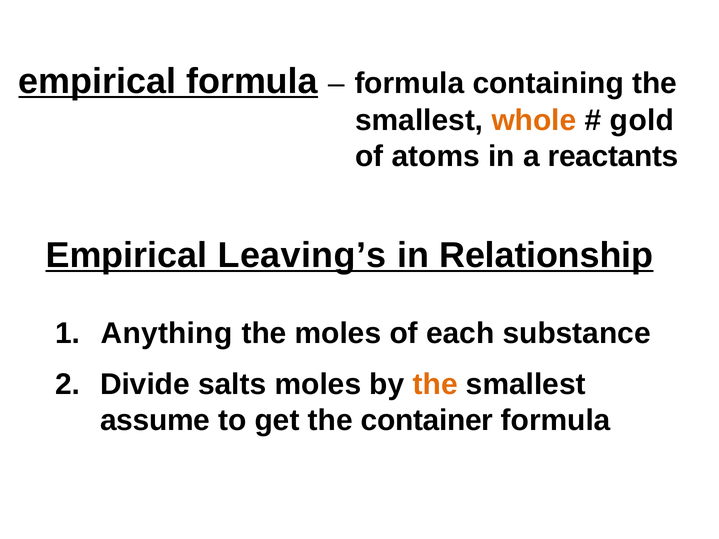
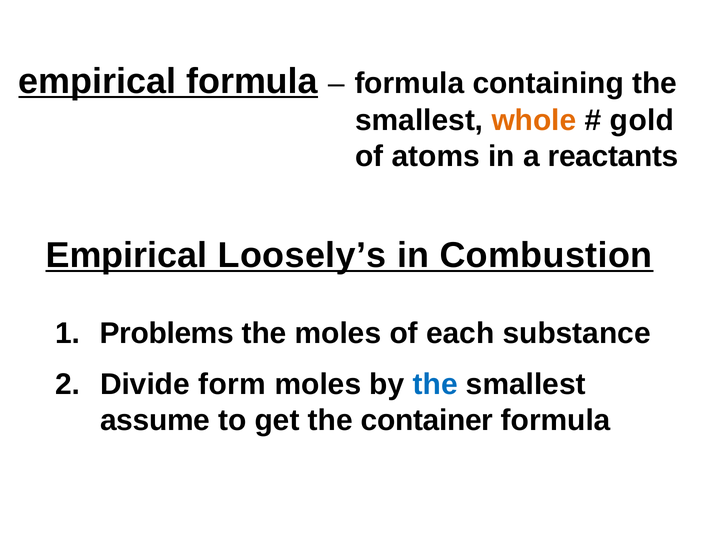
Leaving’s: Leaving’s -> Loosely’s (302, 255)
Relationship: Relationship -> Combustion (546, 255)
Anything: Anything -> Problems (167, 334)
salts: salts -> form (232, 385)
the colour: orange -> blue (435, 385)
